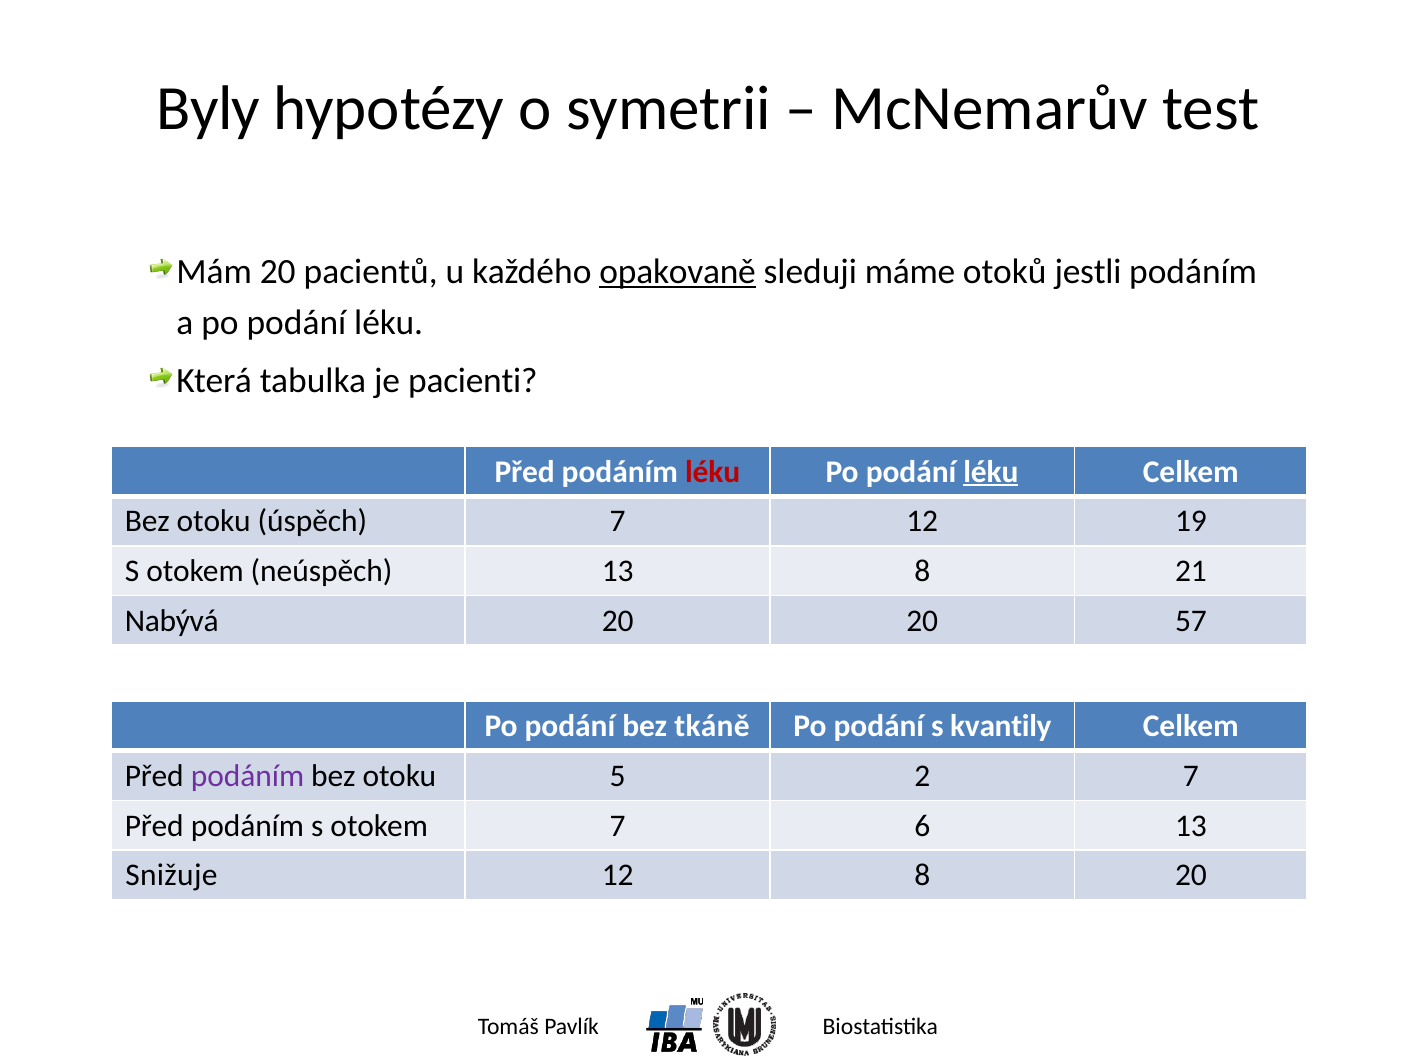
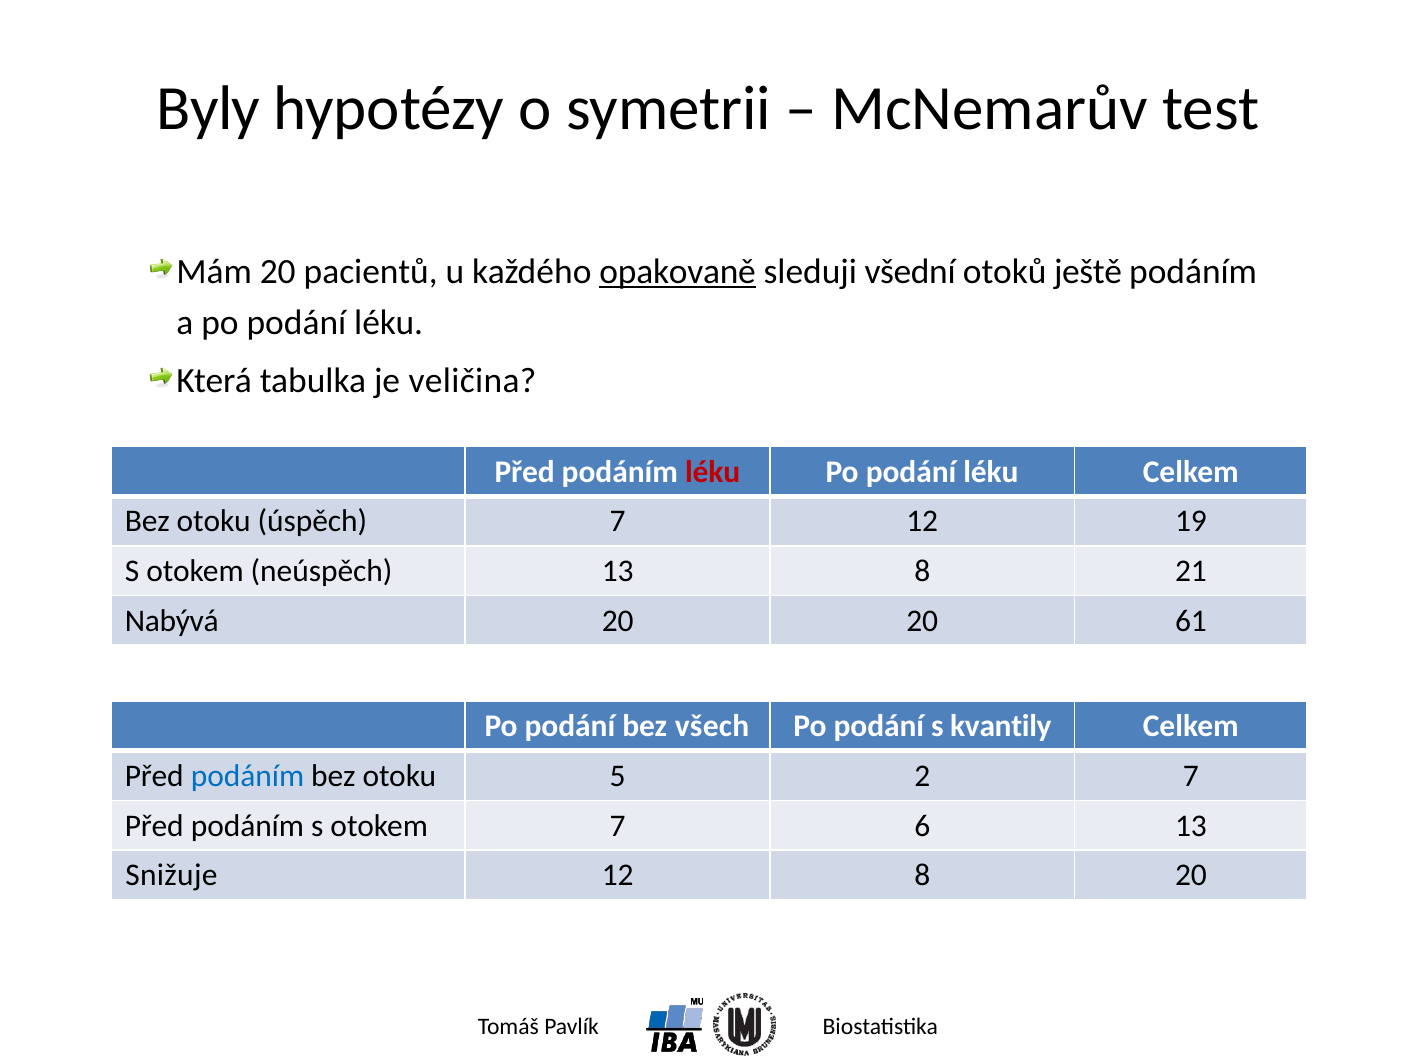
máme: máme -> všední (910, 272)
jestli: jestli -> ještě (1088, 272)
pacienti: pacienti -> veličina (473, 381)
léku underline: present -> none (991, 472)
57: 57 -> 61 (1191, 621)
tkáně: tkáně -> všech (712, 727)
podáním colour: purple -> blue (247, 776)
